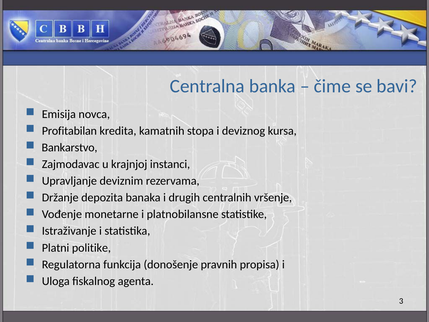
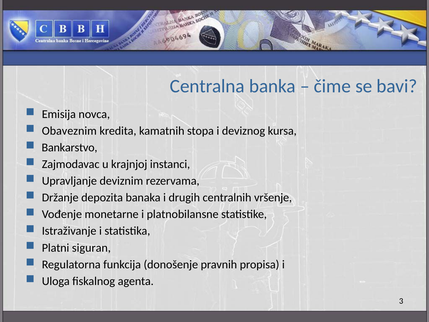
Profitabilan: Profitabilan -> Obaveznim (69, 131)
politike: politike -> siguran (91, 248)
